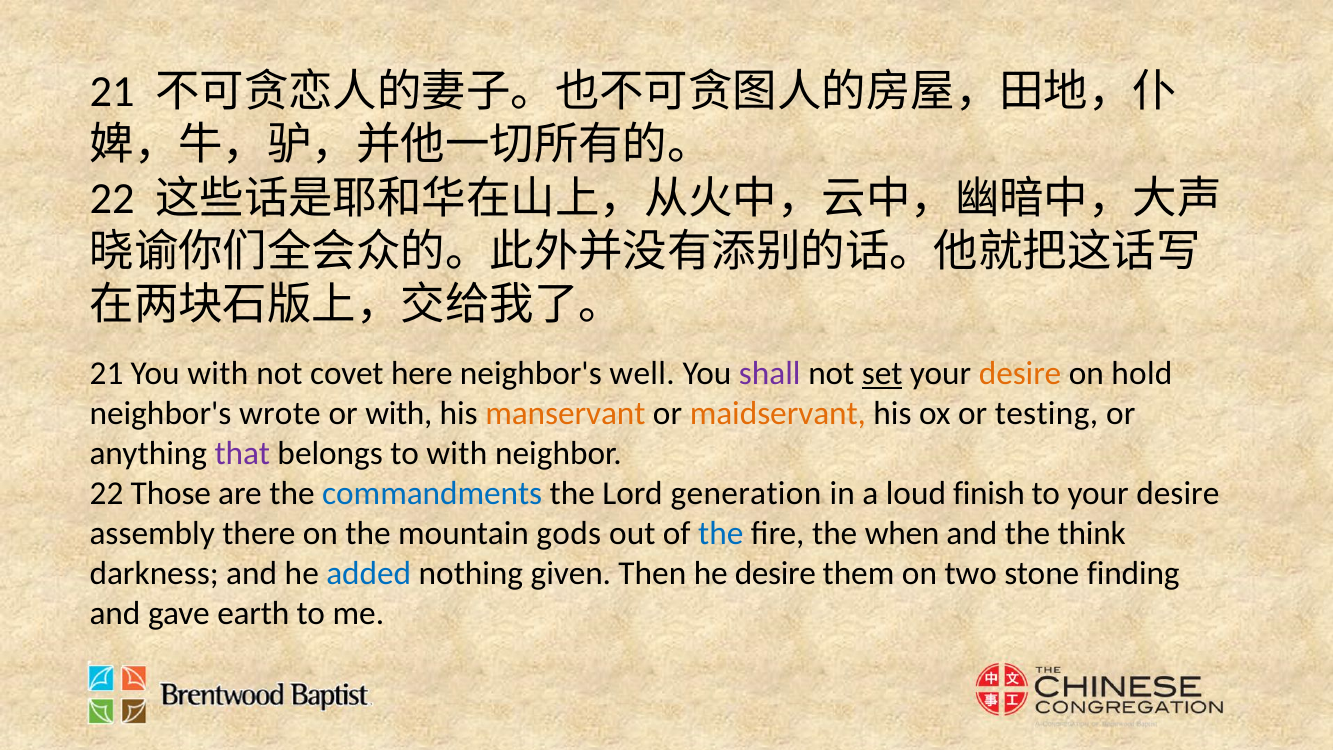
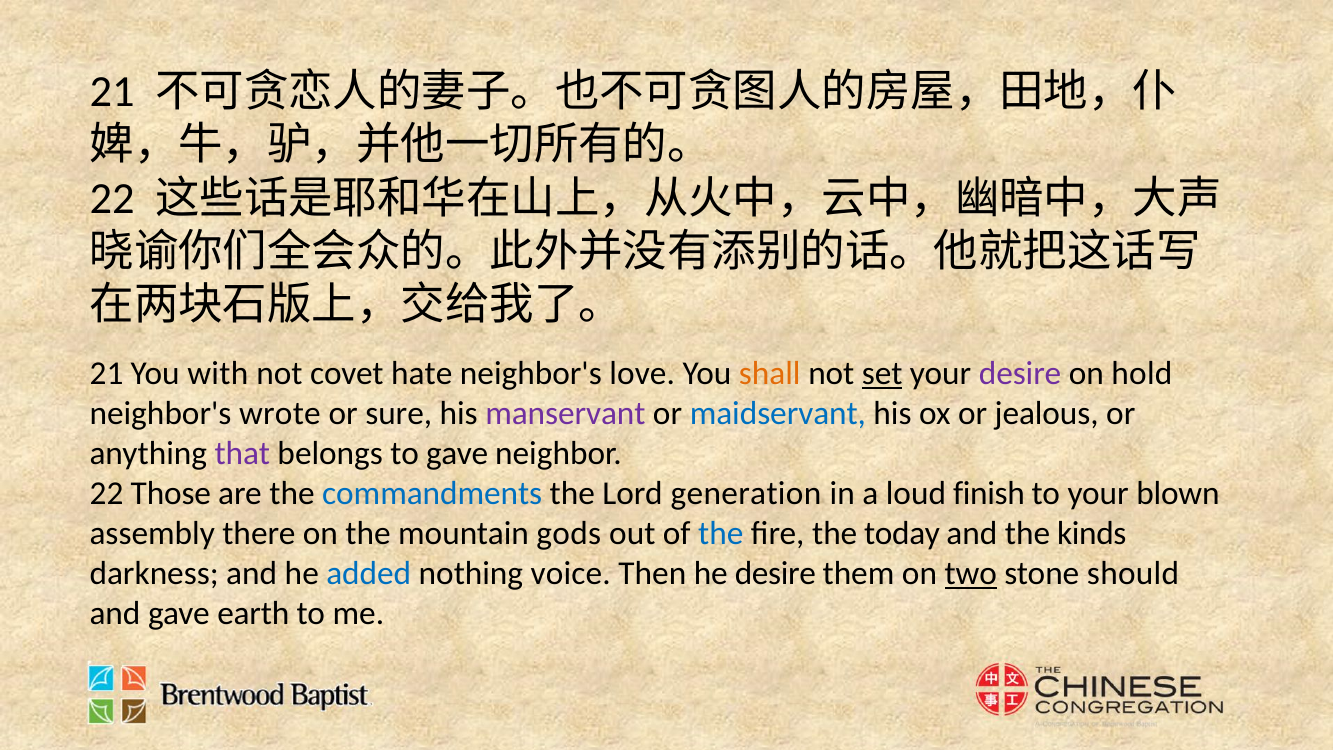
here: here -> hate (422, 373)
well: well -> love (642, 373)
shall colour: purple -> orange (770, 373)
desire colour: orange -> purple (1020, 373)
or with: with -> sure (399, 413)
manservant colour: orange -> purple (565, 413)
maidservant colour: orange -> blue (778, 413)
testing: testing -> jealous (1047, 413)
to with: with -> gave (457, 453)
to your desire: desire -> blown (1178, 493)
when: when -> today (902, 533)
think: think -> kinds (1092, 533)
given: given -> voice (571, 573)
two underline: none -> present (971, 573)
finding: finding -> should (1133, 573)
